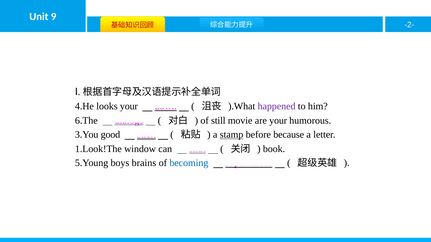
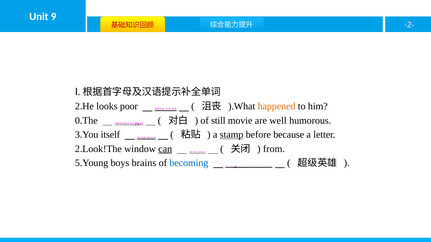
4.He: 4.He -> 2.He (84, 106)
looks your: your -> poor (129, 106)
happened colour: purple -> orange (277, 106)
6.The: 6.The -> 0.The (86, 121)
are your: your -> well (278, 121)
good: good -> itself (110, 135)
1.Look!The: 1.Look!The -> 2.Look!The (98, 149)
can underline: none -> present (165, 149)
book: book -> from (274, 149)
